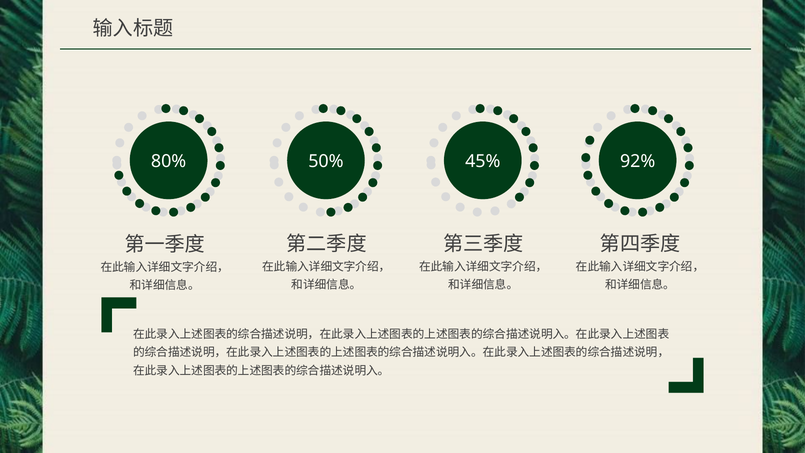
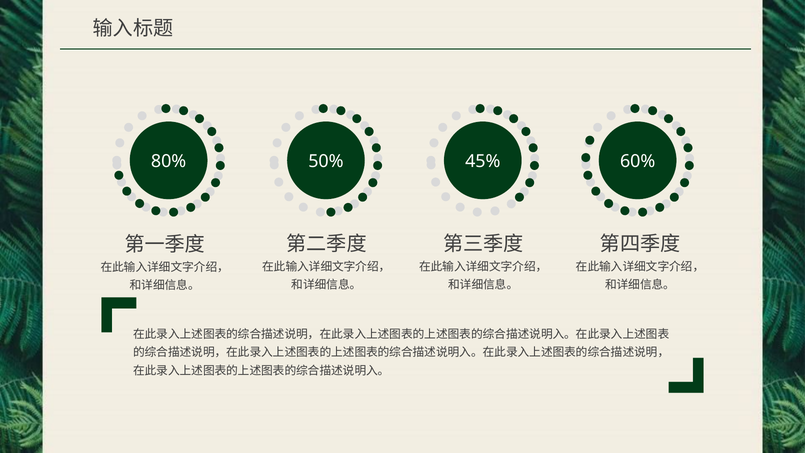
92%: 92% -> 60% (638, 162)
